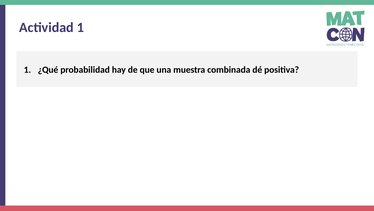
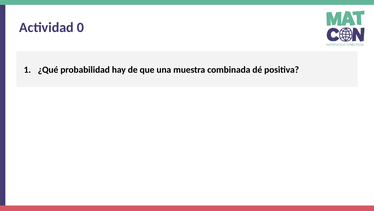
Actividad 1: 1 -> 0 (80, 28)
